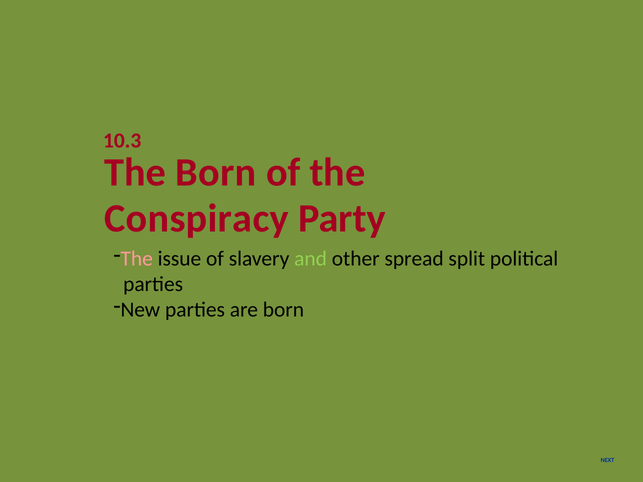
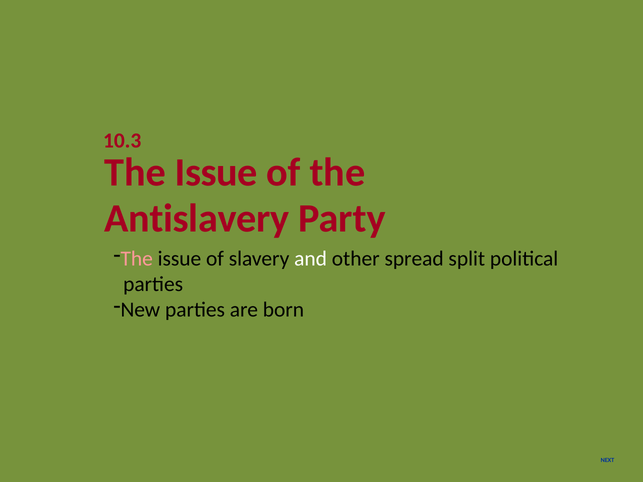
Born: Born -> Issue (216, 173)
Conspiracy: Conspiracy -> Antislavery (197, 219)
and colour: light green -> white (311, 259)
